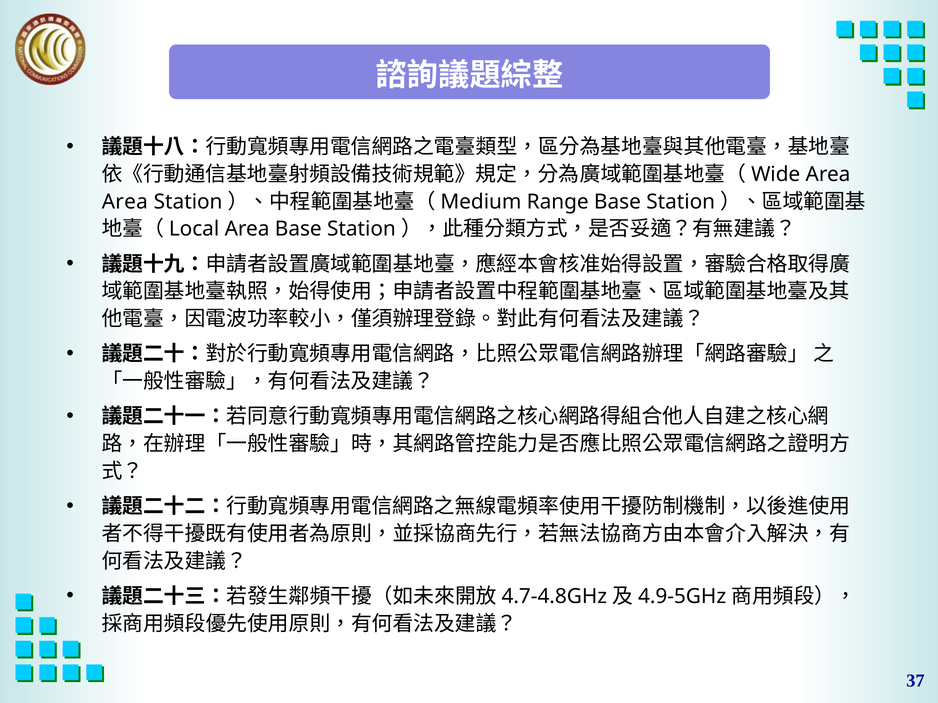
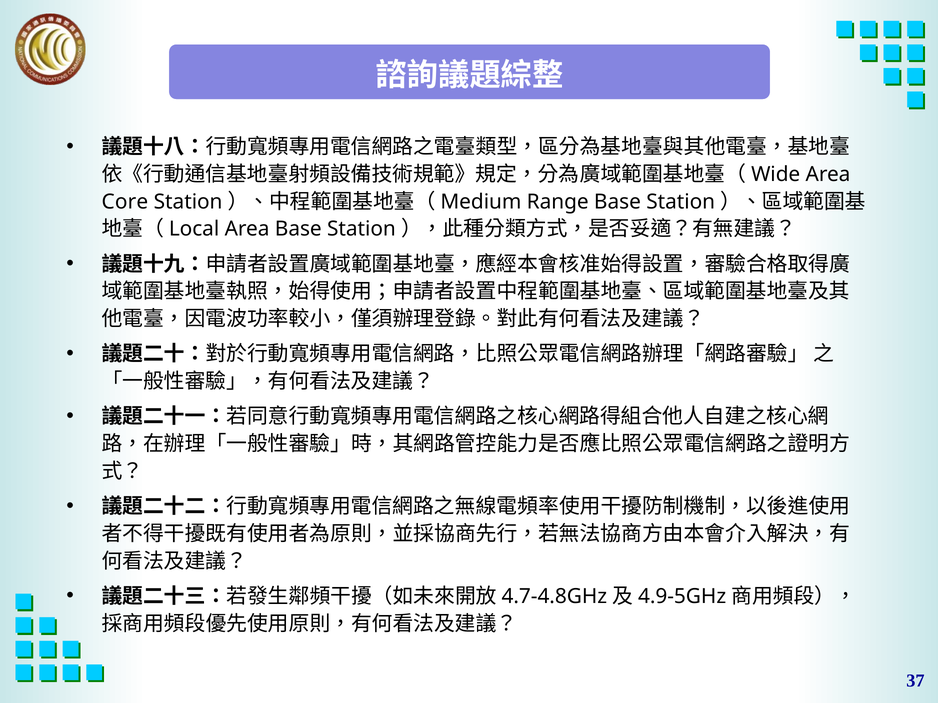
Area: Area -> Core (125, 202)
